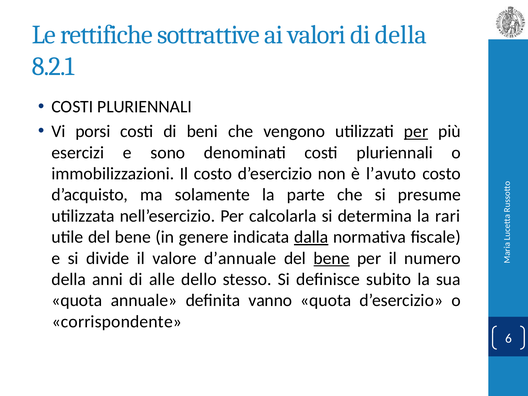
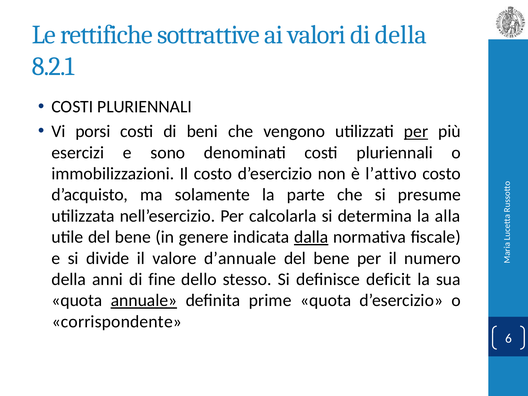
l’avuto: l’avuto -> l’attivo (391, 174)
rari: rari -> alla (448, 216)
bene underline: present -> none (332, 258)
alle: alle -> fine (162, 279)
subito: subito -> deficit (389, 279)
annuale underline: none -> present (144, 300)
vanno: vanno -> prime (270, 300)
